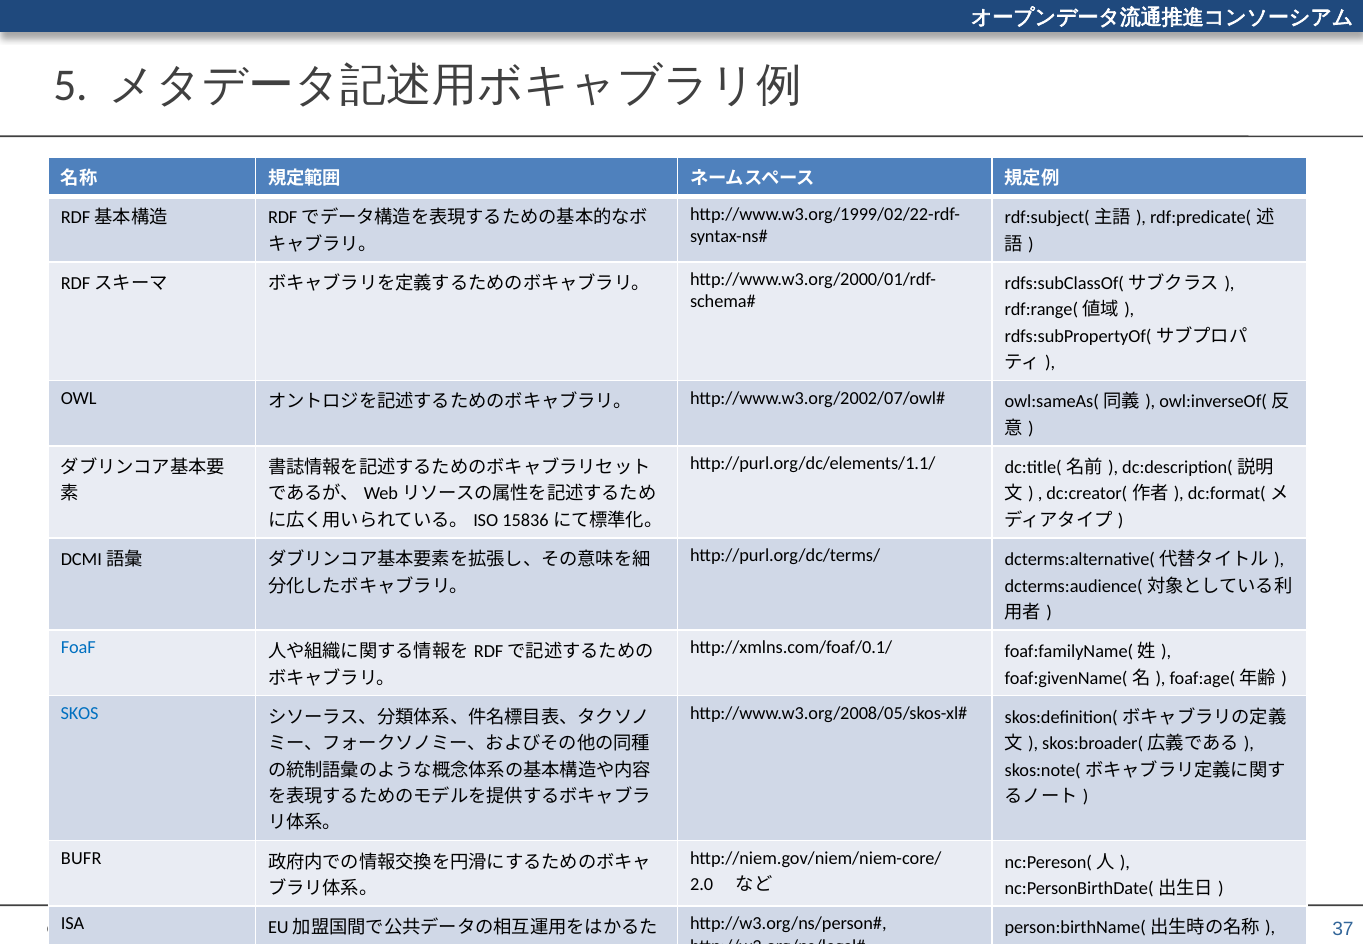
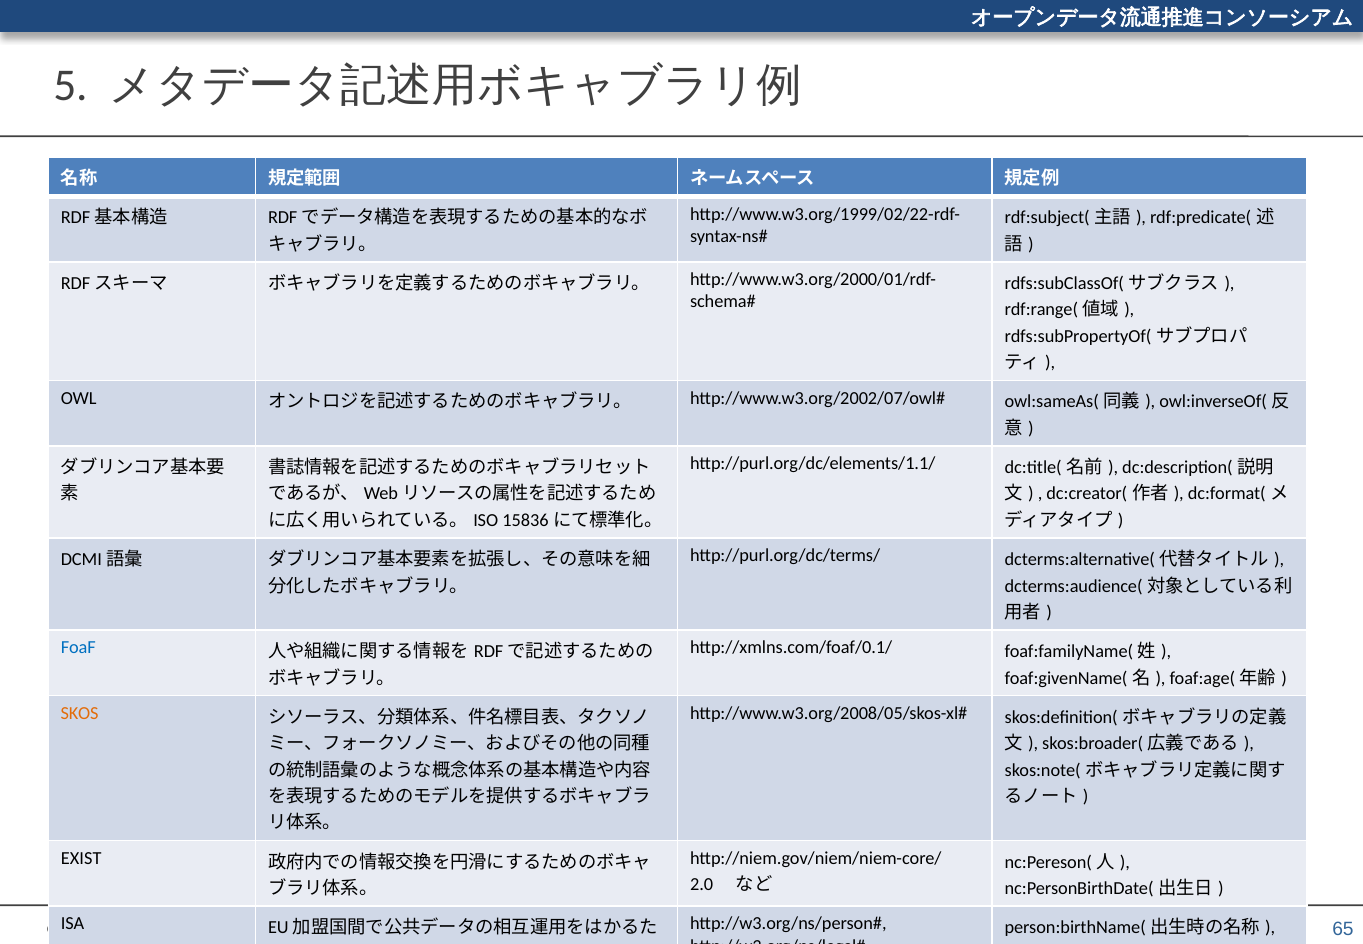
SKOS colour: blue -> orange (80, 713)
BUFR: BUFR -> EXIST (81, 858)
37: 37 -> 65 (1343, 929)
